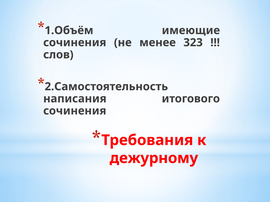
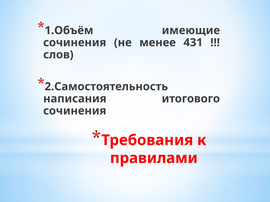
323: 323 -> 431 (193, 43)
дежурному: дежурному -> правилами (154, 158)
